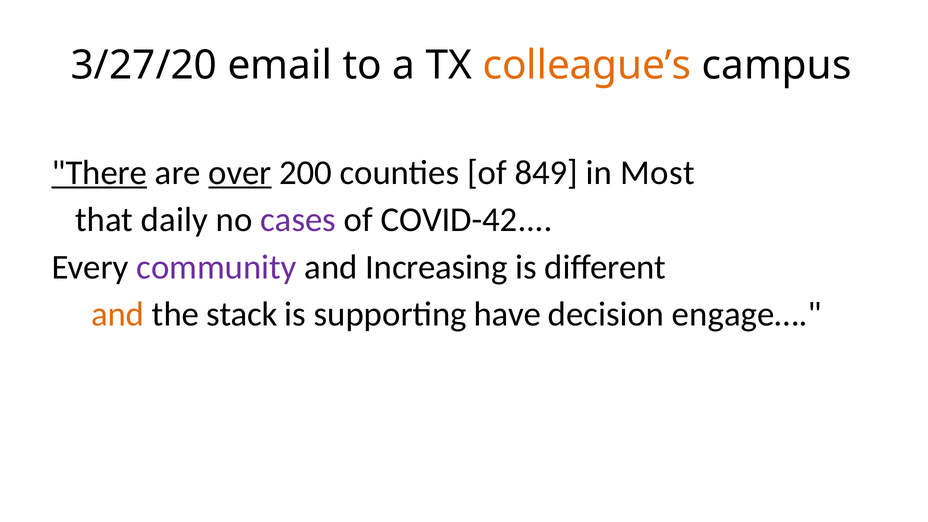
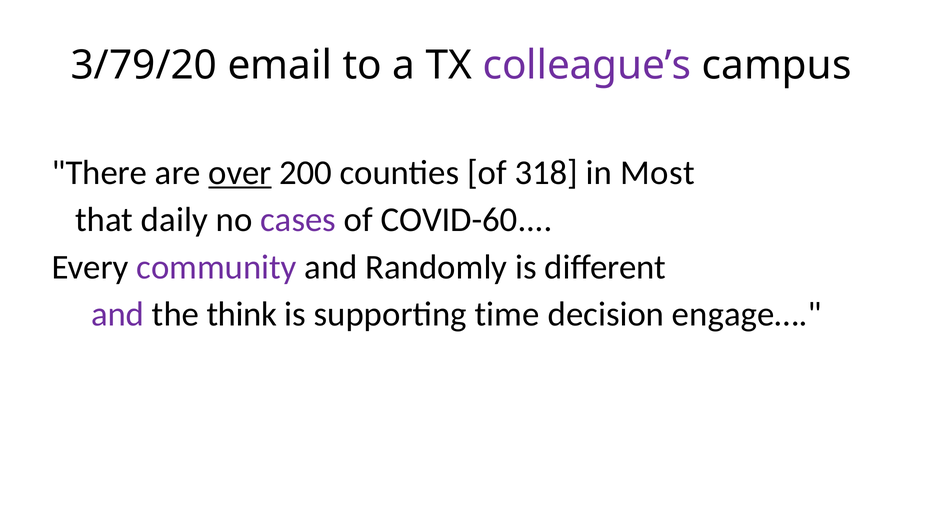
3/27/20: 3/27/20 -> 3/79/20 (144, 66)
colleague’s colour: orange -> purple (587, 66)
There underline: present -> none (99, 173)
849: 849 -> 318 (546, 173)
COVID-42: COVID-42 -> COVID-60 (467, 220)
Increasing: Increasing -> Randomly (436, 267)
and colour: orange -> purple (118, 314)
stack: stack -> think (242, 314)
have: have -> time (507, 314)
